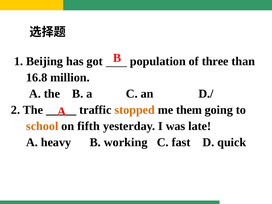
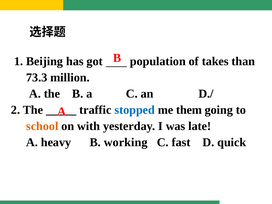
three: three -> takes (215, 61)
16.8: 16.8 -> 73.3 (37, 78)
stopped colour: orange -> blue (135, 110)
fifth: fifth -> with (89, 126)
